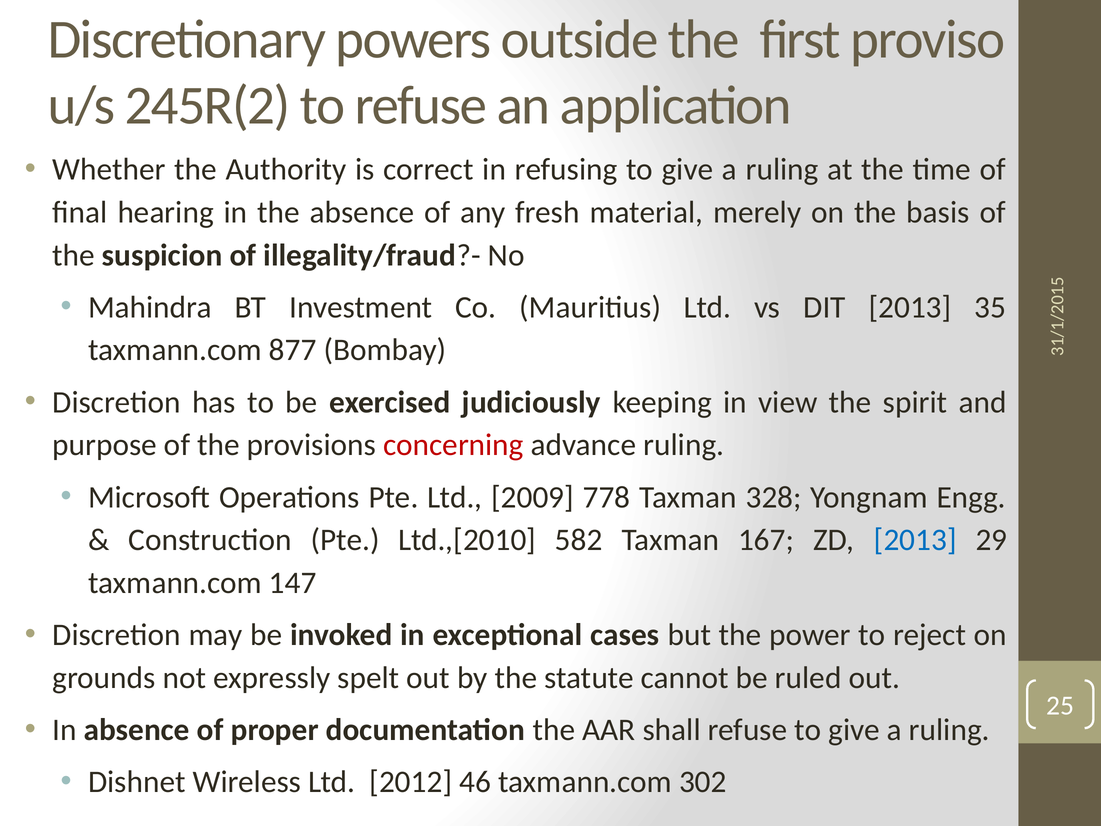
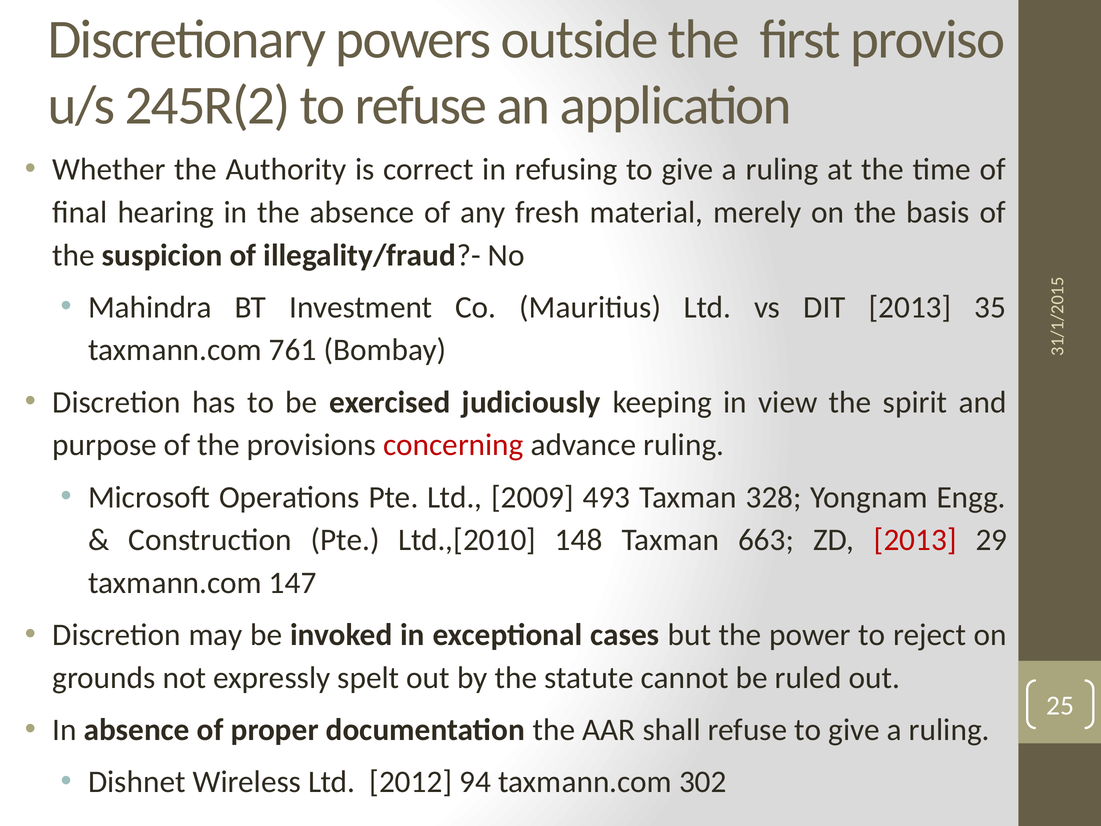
877: 877 -> 761 (293, 350)
778: 778 -> 493 (607, 497)
582: 582 -> 148 (579, 540)
167: 167 -> 663 (766, 540)
2013 colour: blue -> red (915, 540)
46: 46 -> 94 (475, 782)
